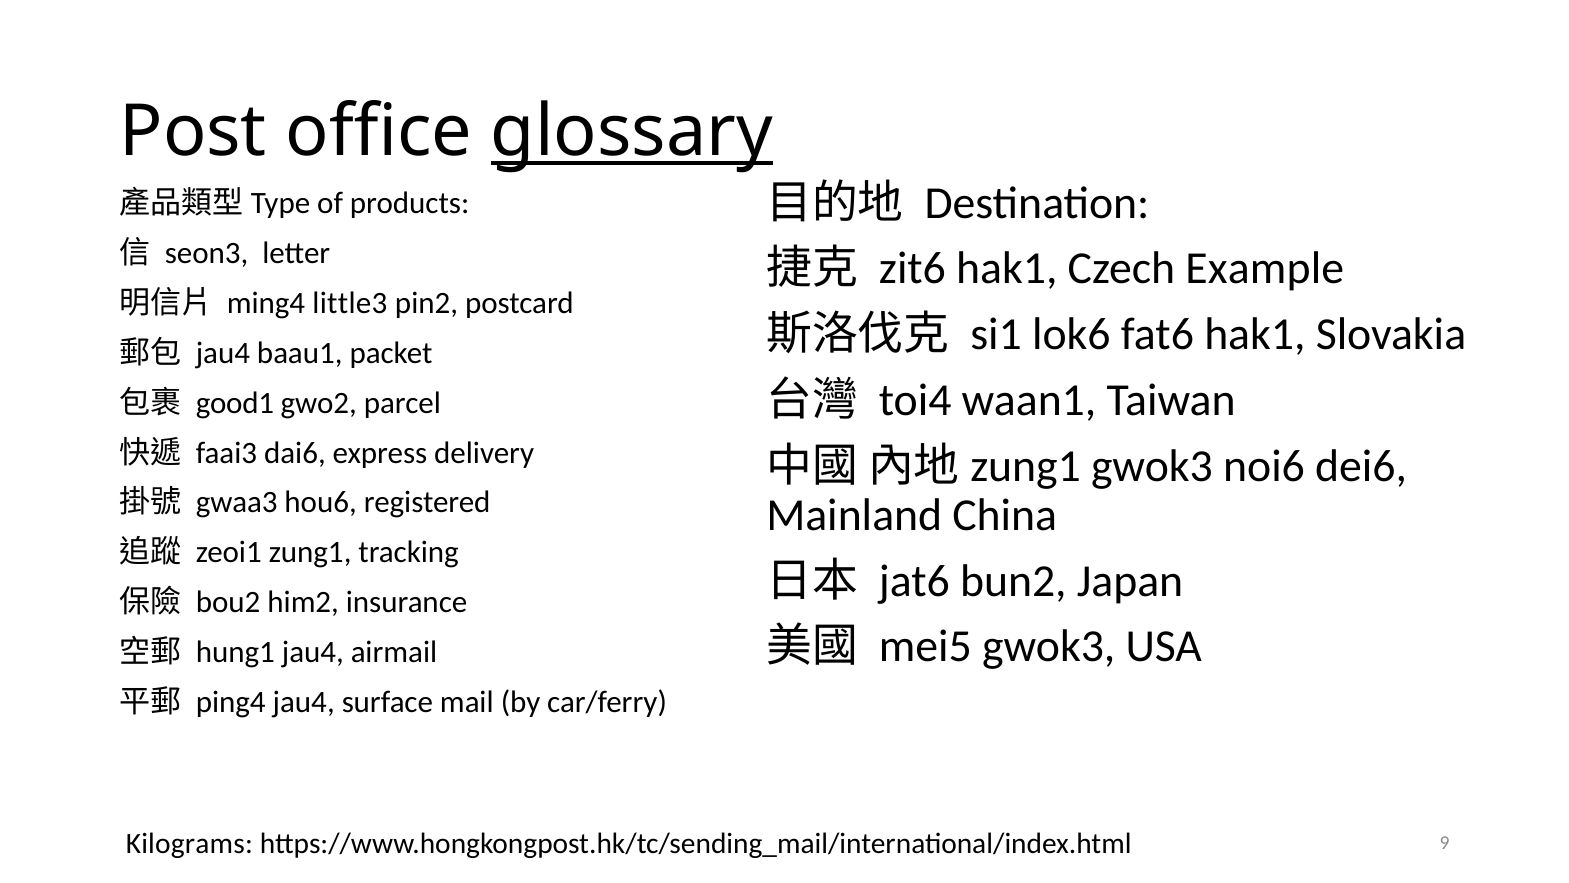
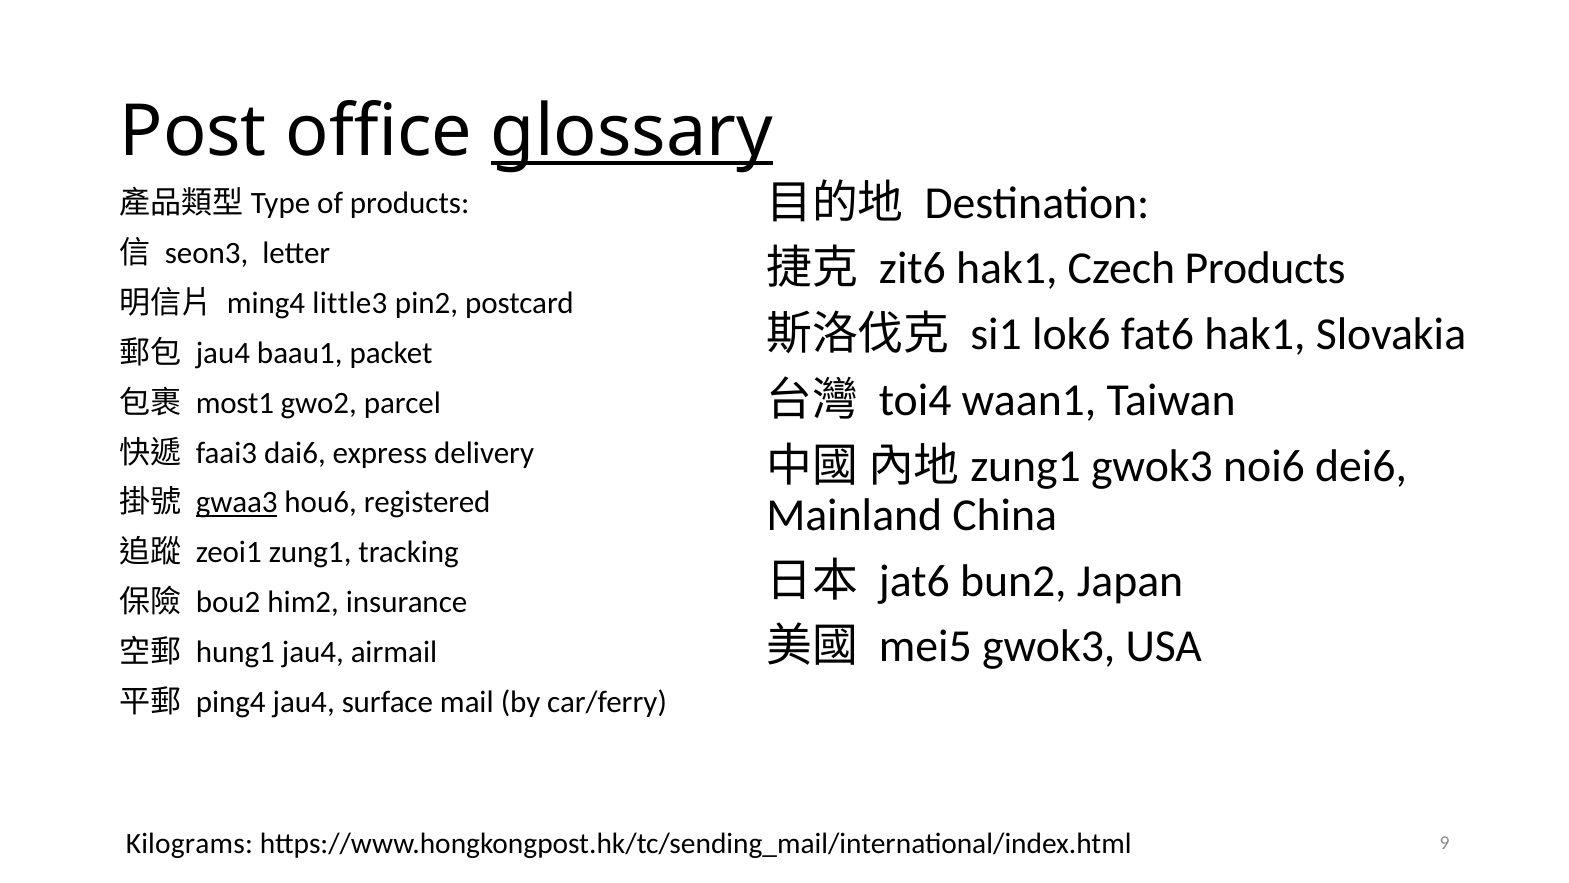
Czech Example: Example -> Products (1265, 269)
good1: good1 -> most1 (235, 403)
gwaa3 underline: none -> present (237, 502)
